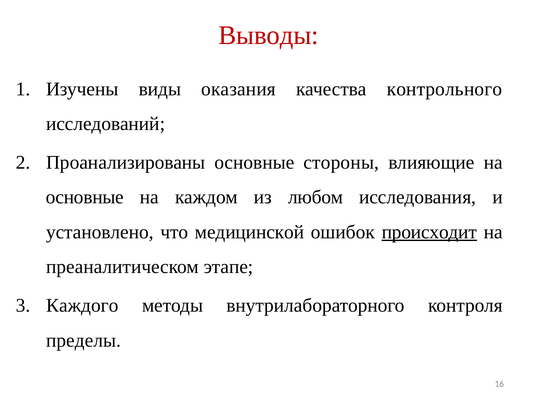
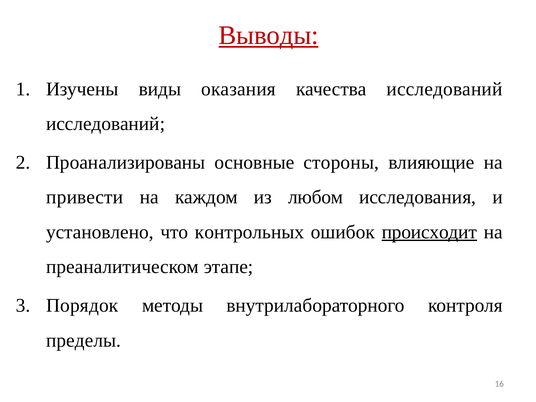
Выводы underline: none -> present (269, 35)
качества контрольного: контрольного -> исследований (444, 89)
основные: основные -> привести (85, 197)
медицинской: медицинской -> контрольных (250, 232)
Каждого: Каждого -> Порядок (82, 306)
